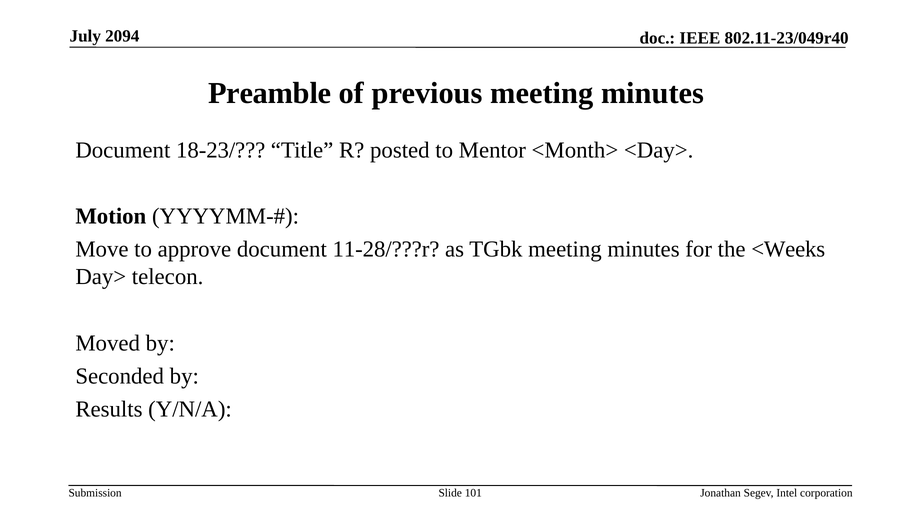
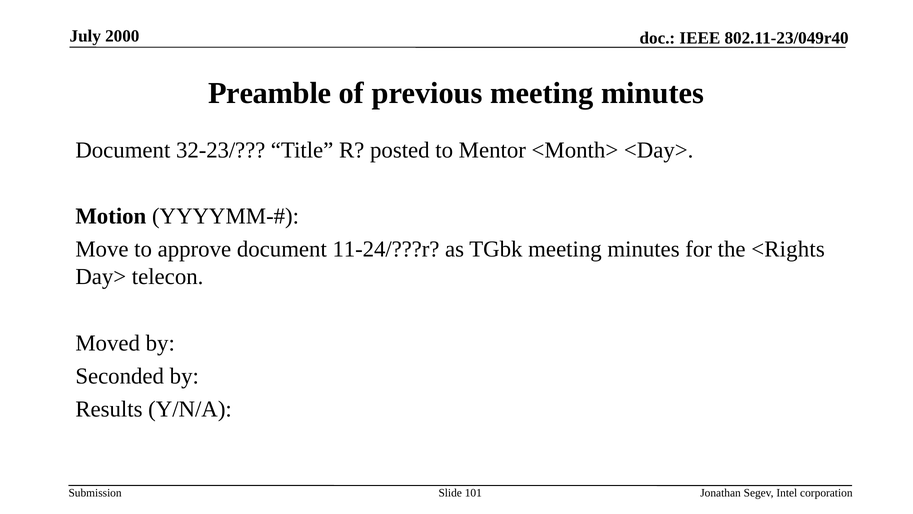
2094: 2094 -> 2000 (122, 36)
18-23/: 18-23/ -> 32-23/ (221, 150)
11-28/???r: 11-28/???r -> 11-24/???r (386, 249)
<Weeks: <Weeks -> <Rights (788, 249)
